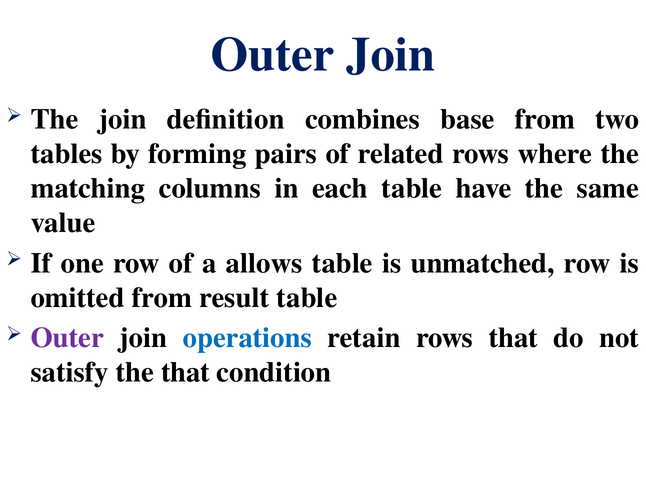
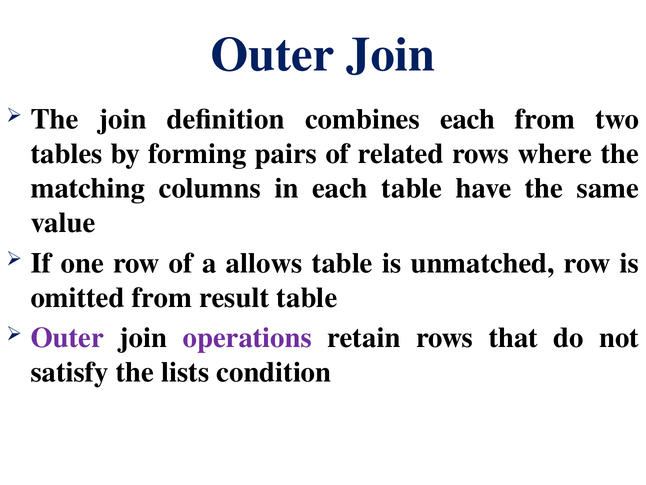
combines base: base -> each (468, 119)
operations colour: blue -> purple (247, 338)
the that: that -> lists (185, 372)
